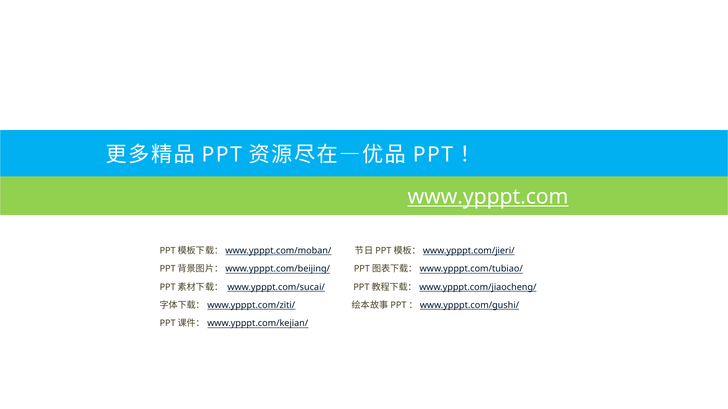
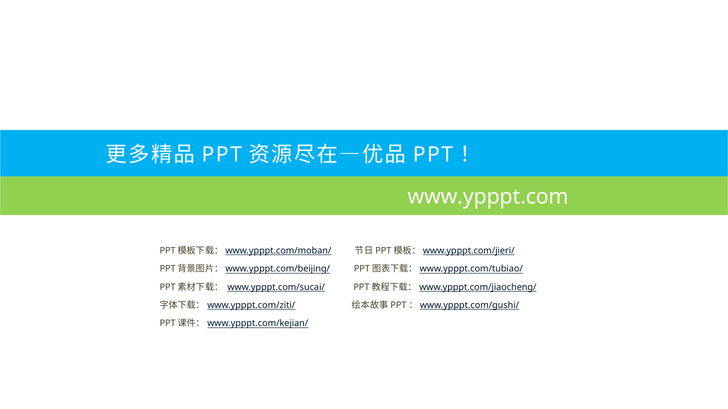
www.ypppt.com underline: present -> none (488, 197)
